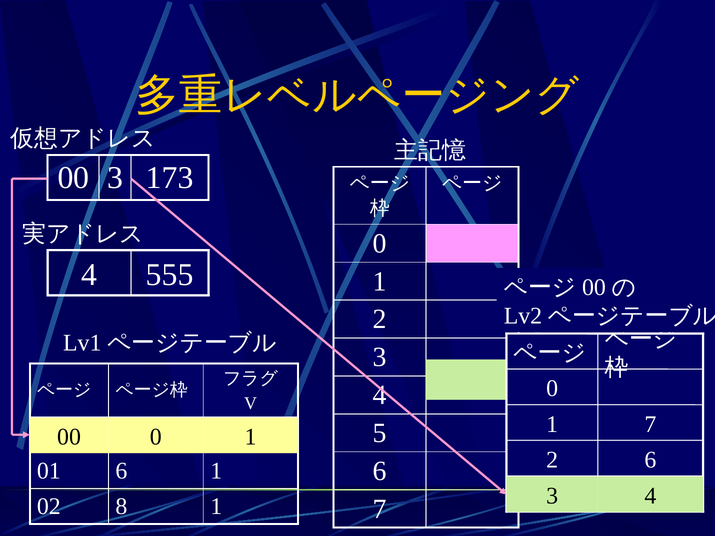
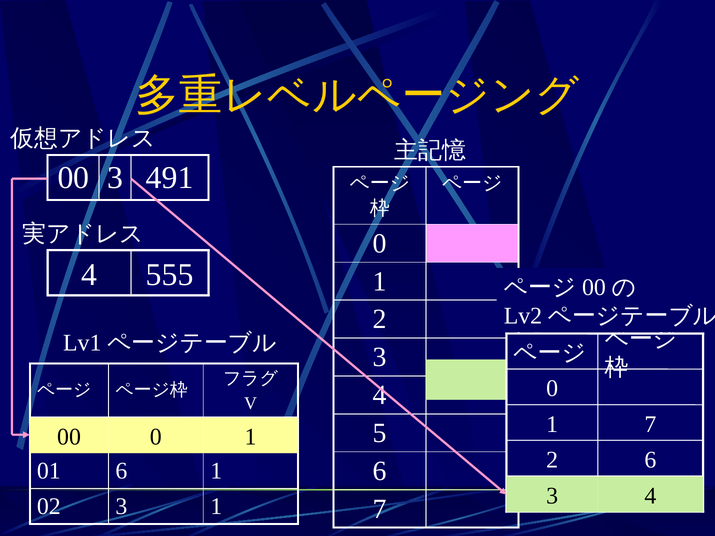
173: 173 -> 491 (170, 178)
02 8: 8 -> 3 (121, 507)
